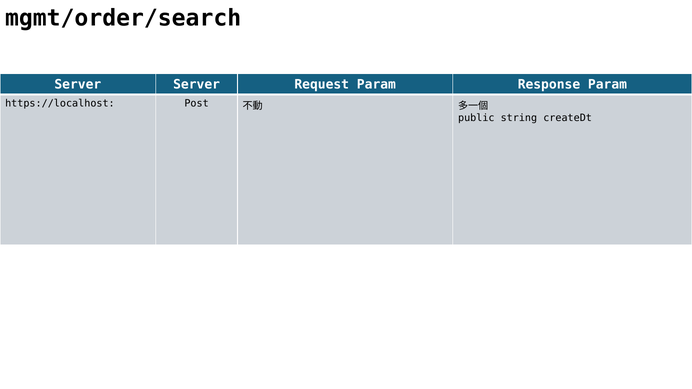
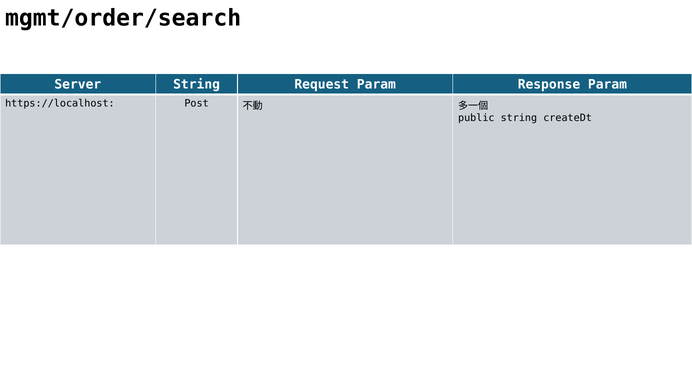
Server Server: Server -> String (197, 84)
